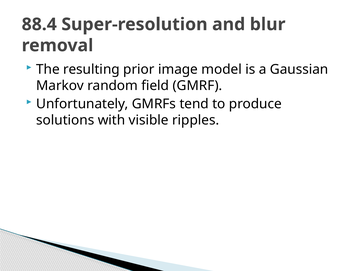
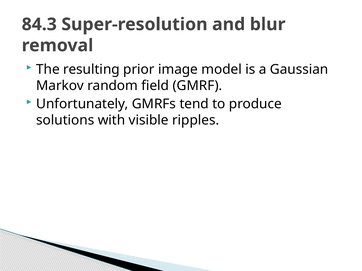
88.4: 88.4 -> 84.3 (39, 24)
